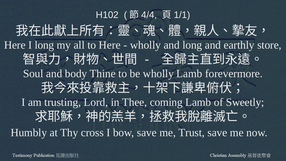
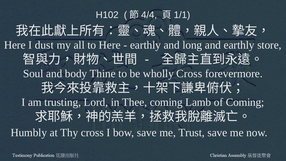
I long: long -> dust (44, 45)
wholly: wholly -> earthly (145, 45)
wholly Lamb: Lamb -> Cross (189, 74)
of Sweetly: Sweetly -> Coming (245, 102)
